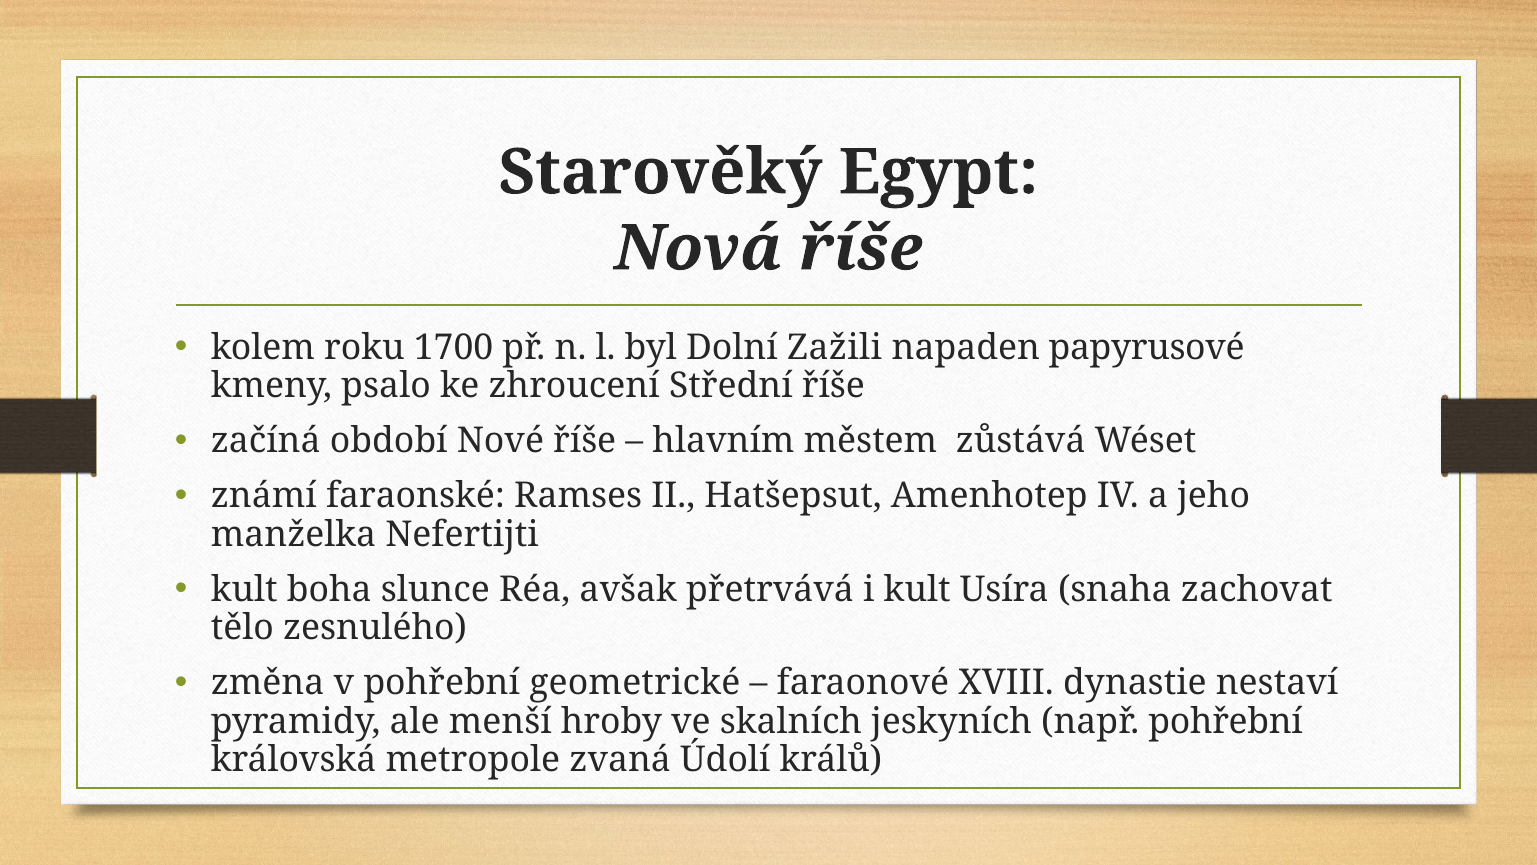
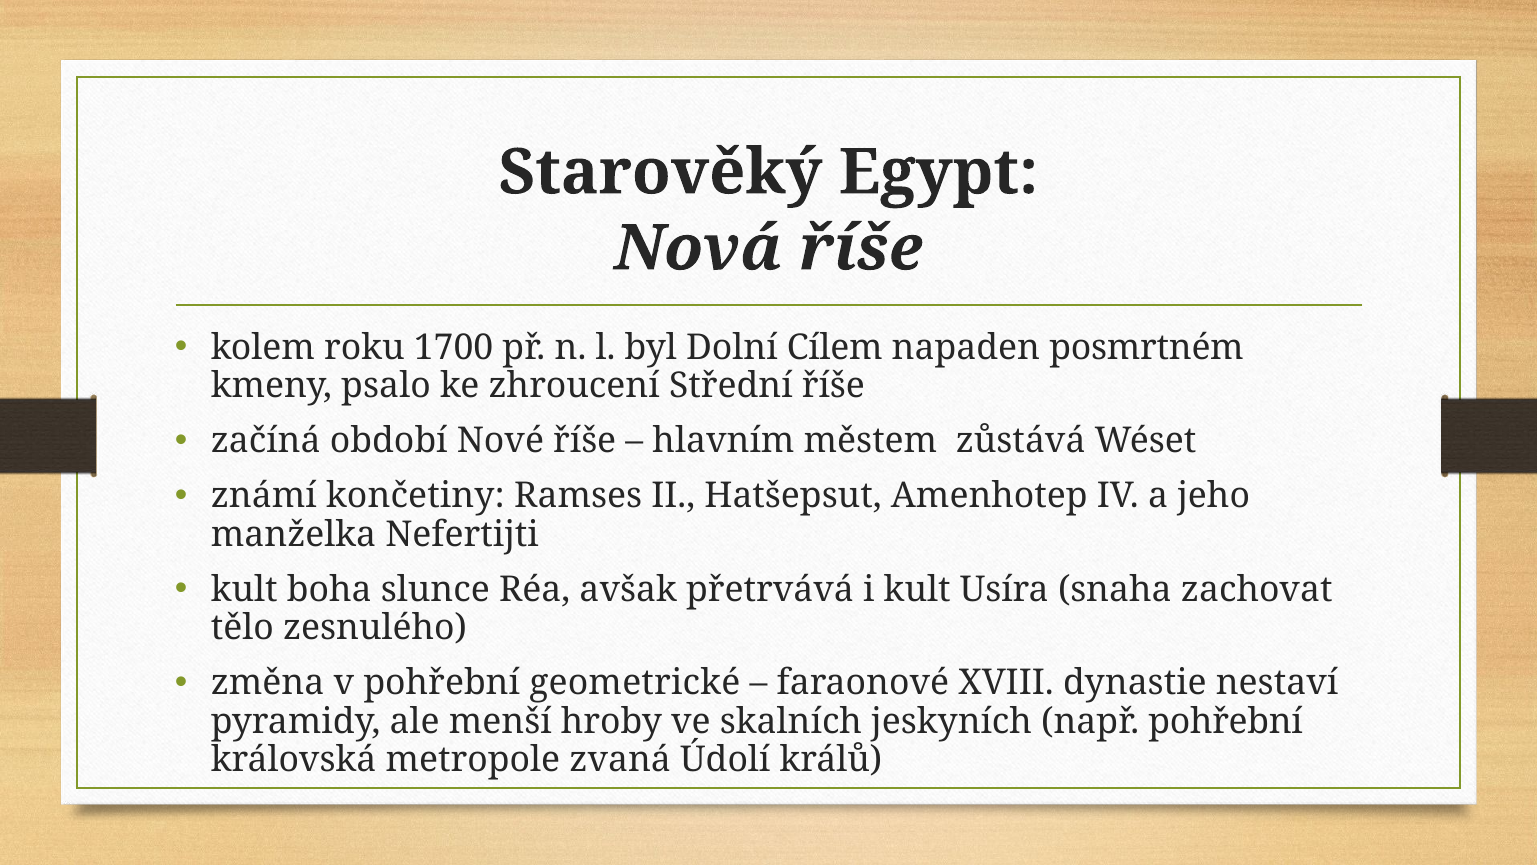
Zažili: Zažili -> Cílem (835, 347)
papyrusové: papyrusové -> posmrtném (1147, 347)
faraonské: faraonské -> končetiny (415, 496)
